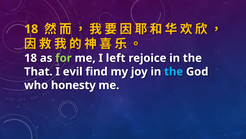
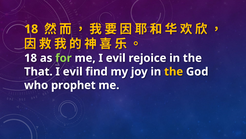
me I left: left -> evil (116, 58)
the colour: light blue -> yellow (174, 71)
honesty: honesty -> prophet (73, 85)
